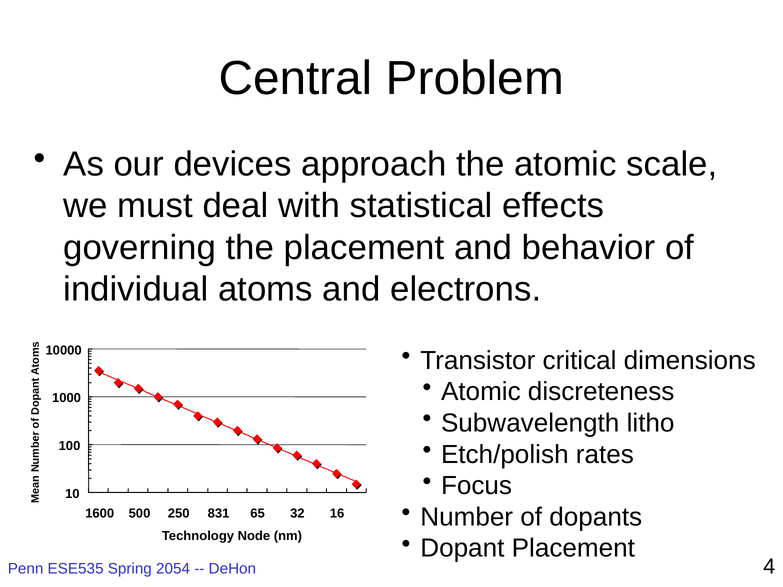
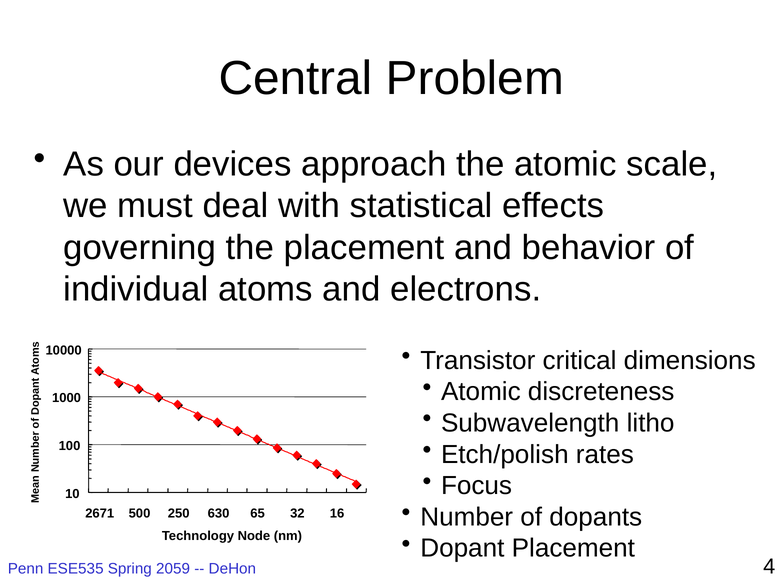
1600: 1600 -> 2671 (100, 513)
831: 831 -> 630 (219, 513)
2054: 2054 -> 2059 (173, 569)
